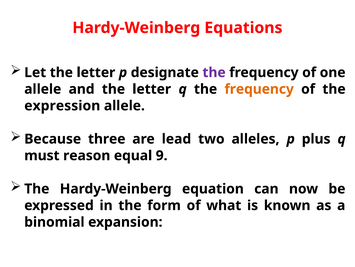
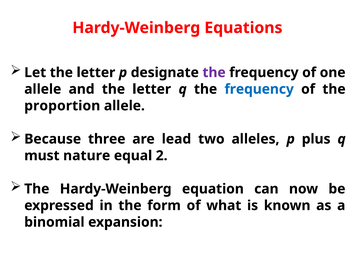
frequency colour: orange -> blue (259, 89)
expression: expression -> proportion (62, 105)
reason: reason -> nature (87, 155)
9: 9 -> 2 (162, 155)
